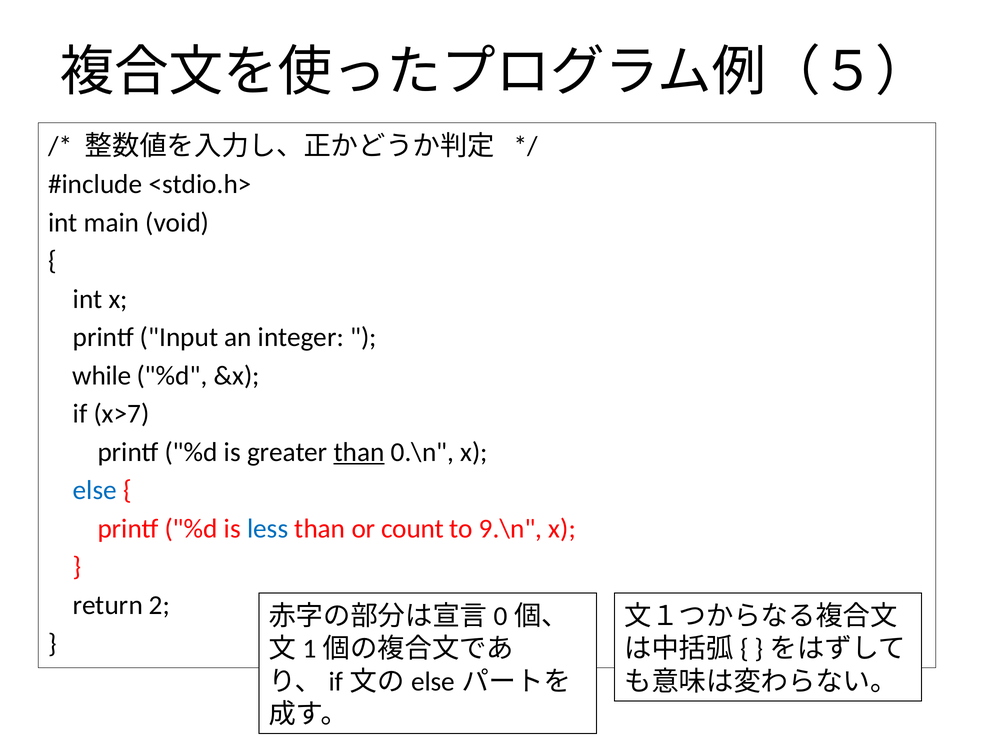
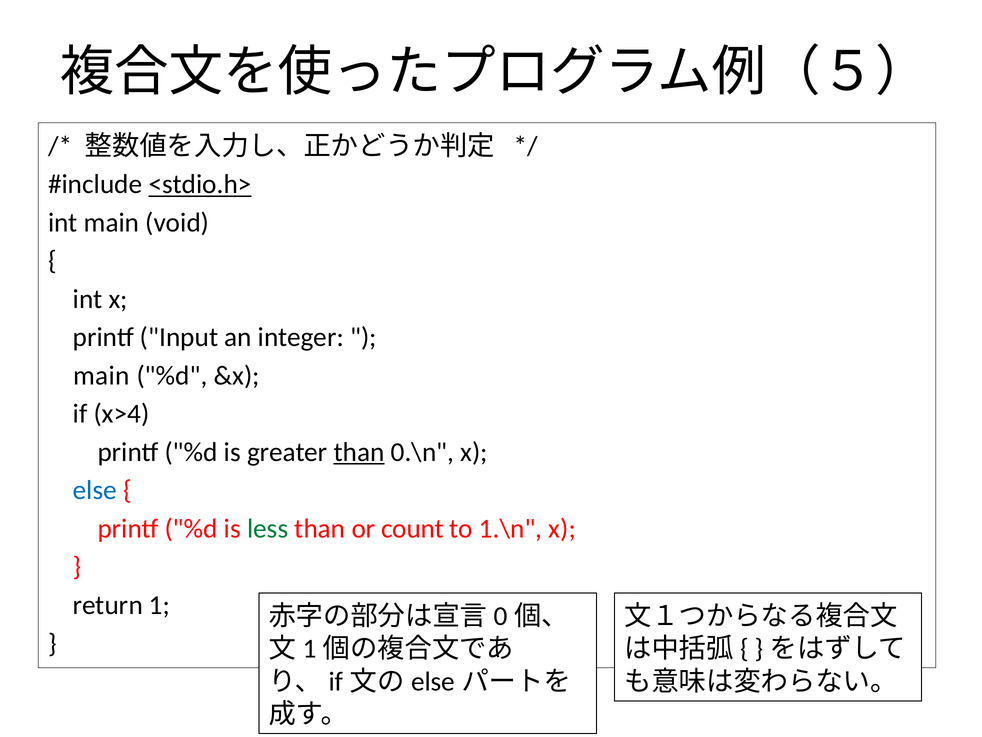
<stdio.h> underline: none -> present (200, 184)
while: while -> main (102, 375)
x>7: x>7 -> x>4 (121, 414)
less colour: blue -> green (268, 528)
9.\n: 9.\n -> 1.\n (511, 528)
2: 2 -> 1 (160, 605)
